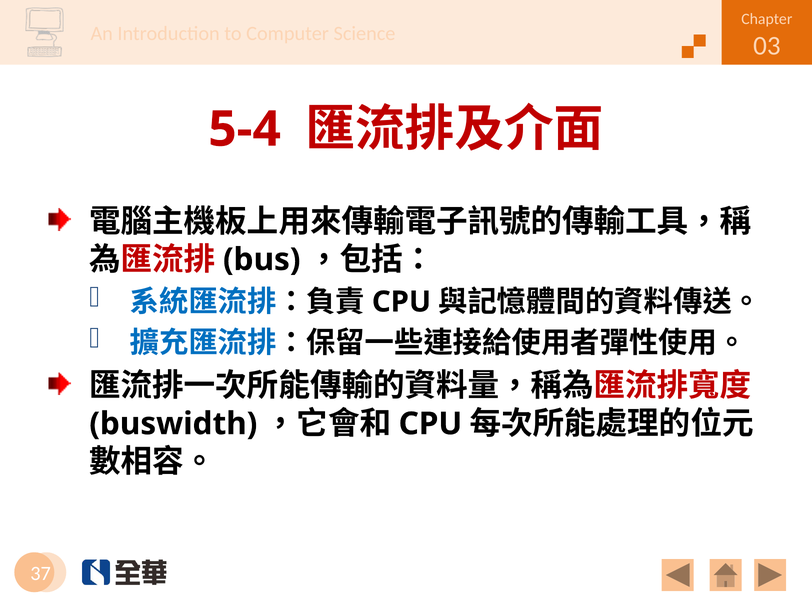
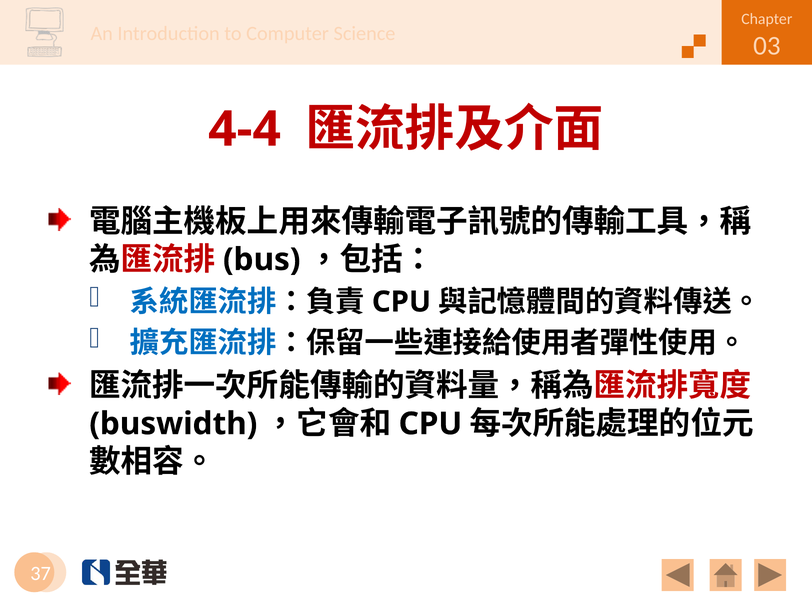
5-4: 5-4 -> 4-4 (245, 129)
